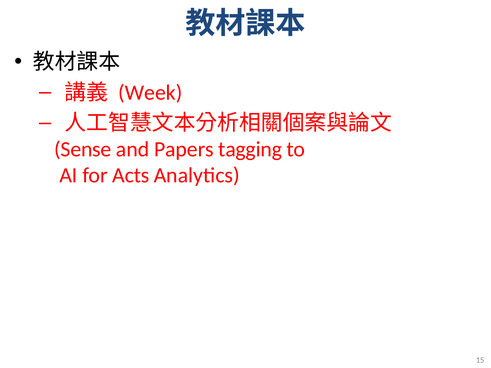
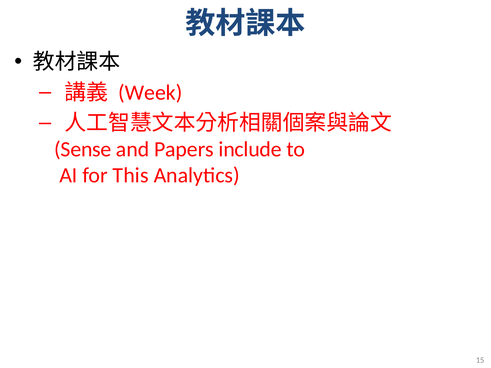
tagging: tagging -> include (250, 149)
Acts: Acts -> This (131, 176)
